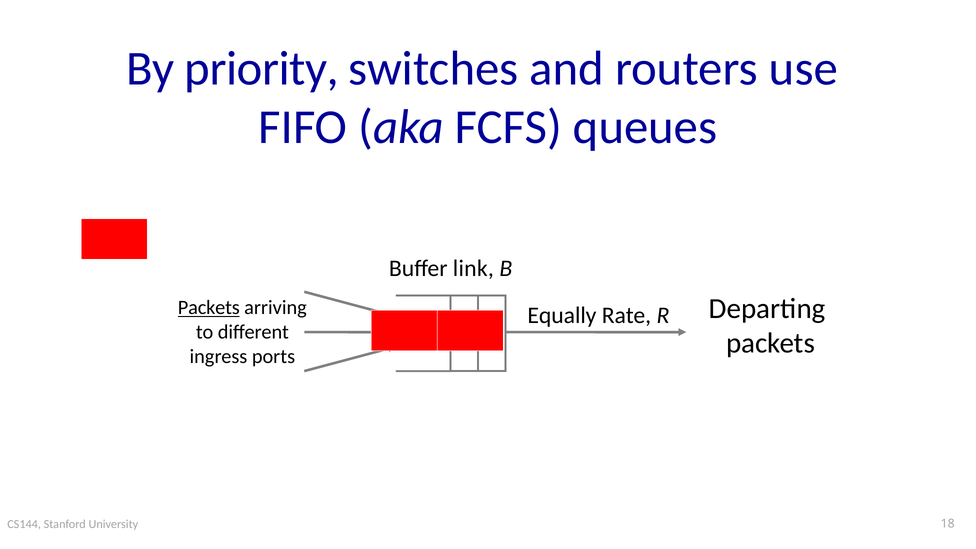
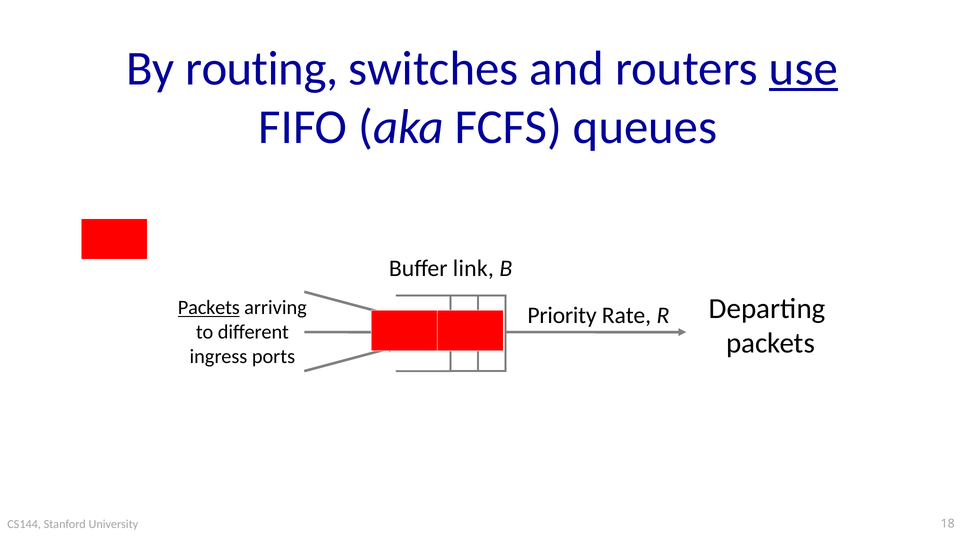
priority: priority -> routing (262, 69)
use underline: none -> present (803, 69)
Equally: Equally -> Priority (562, 315)
